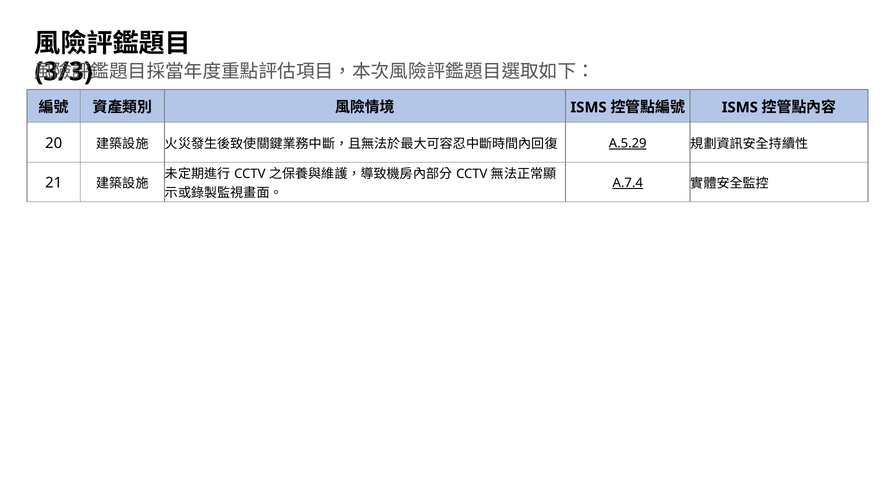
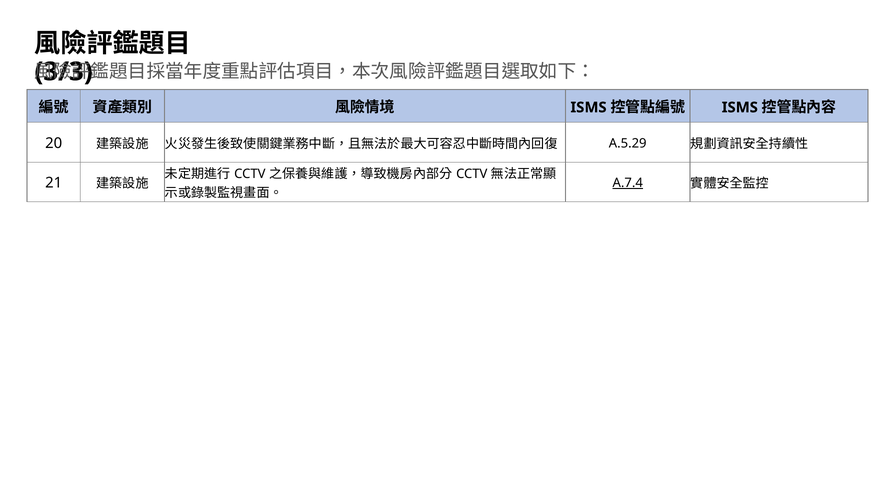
A.5.29 underline: present -> none (628, 143)
